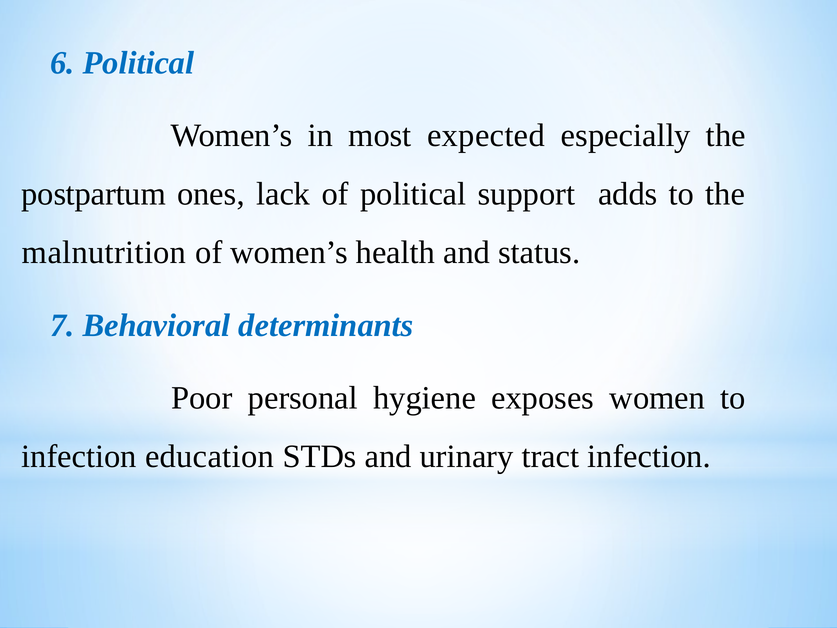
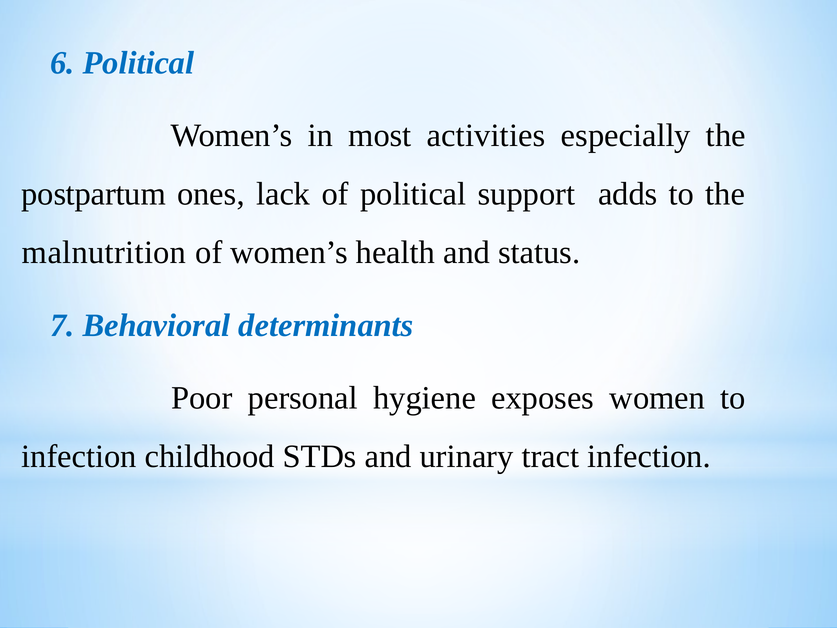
expected: expected -> activities (486, 135)
education: education -> childhood (210, 456)
